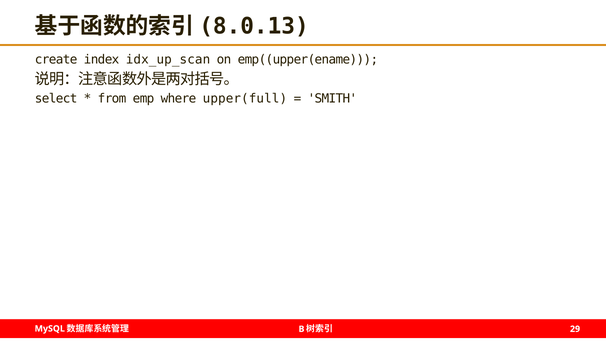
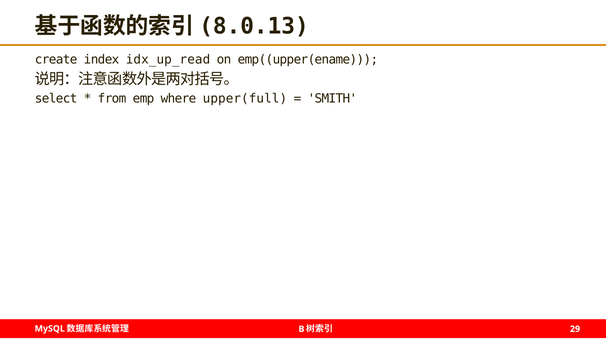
idx_up_scan: idx_up_scan -> idx_up_read (168, 59)
